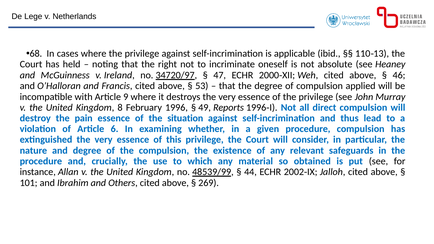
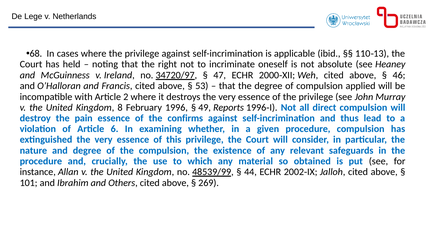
9: 9 -> 2 (126, 97)
situation: situation -> confirms (185, 118)
